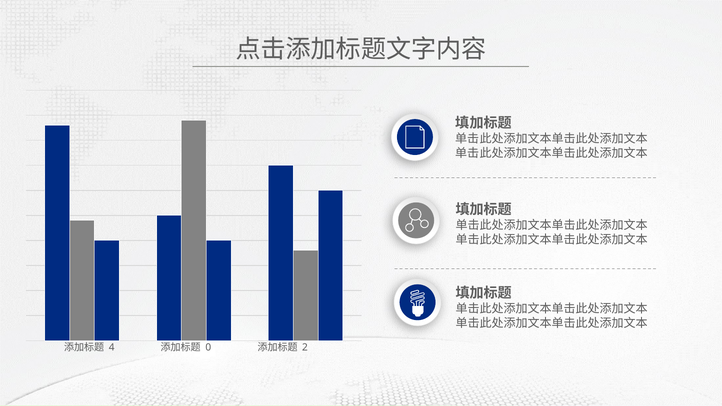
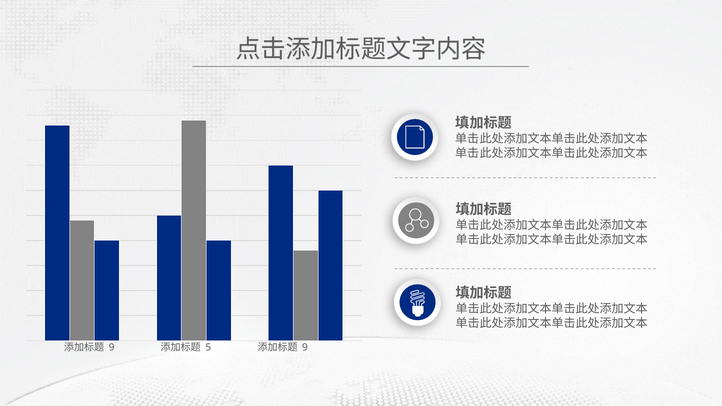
4: 4 -> 9 (112, 347)
0: 0 -> 5 (208, 347)
2: 2 -> 9 (305, 347)
